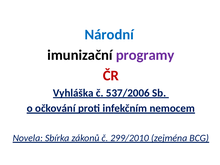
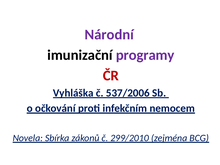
Národní colour: blue -> purple (109, 35)
